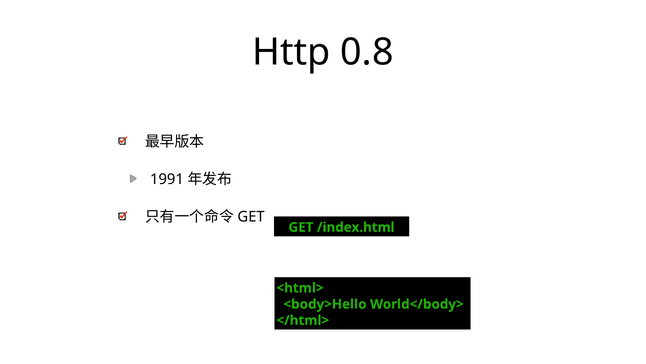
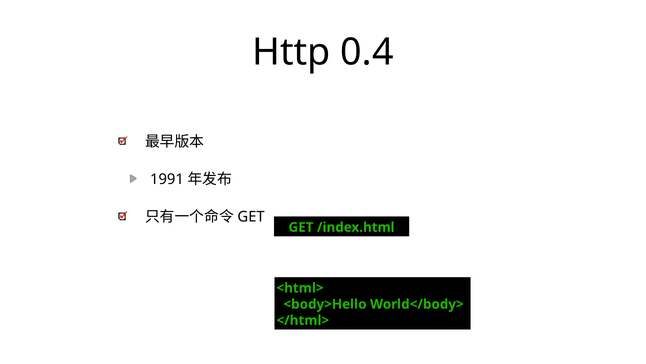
0.8: 0.8 -> 0.4 (367, 52)
